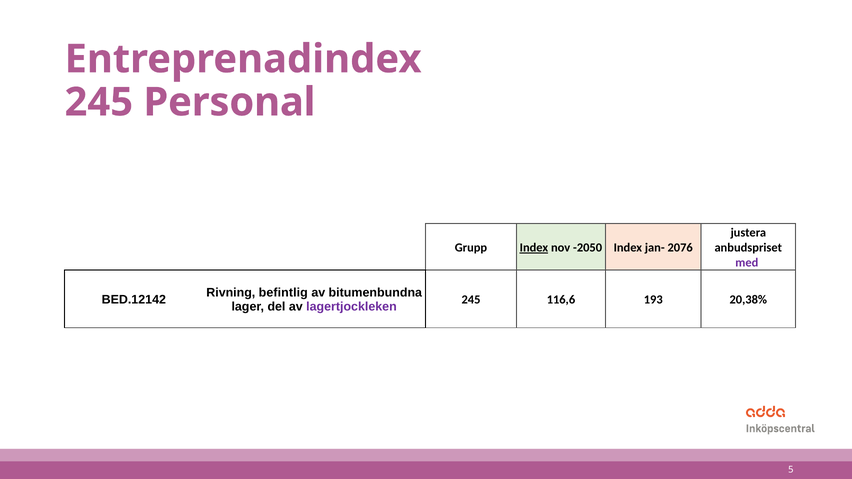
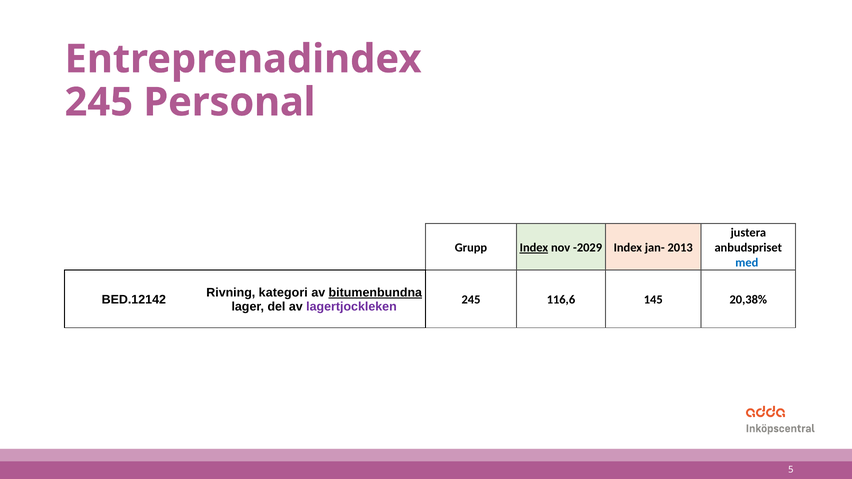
-2050: -2050 -> -2029 (588, 248)
2076: 2076 -> 2013 (680, 248)
med colour: purple -> blue (747, 263)
befintlig: befintlig -> kategori (283, 293)
bitumenbundna underline: none -> present (375, 293)
193: 193 -> 145 (653, 300)
